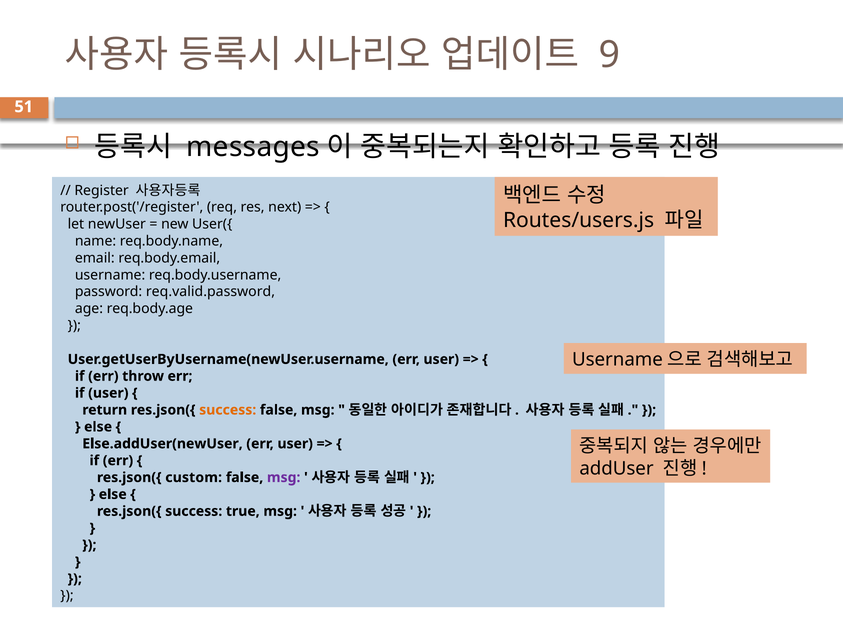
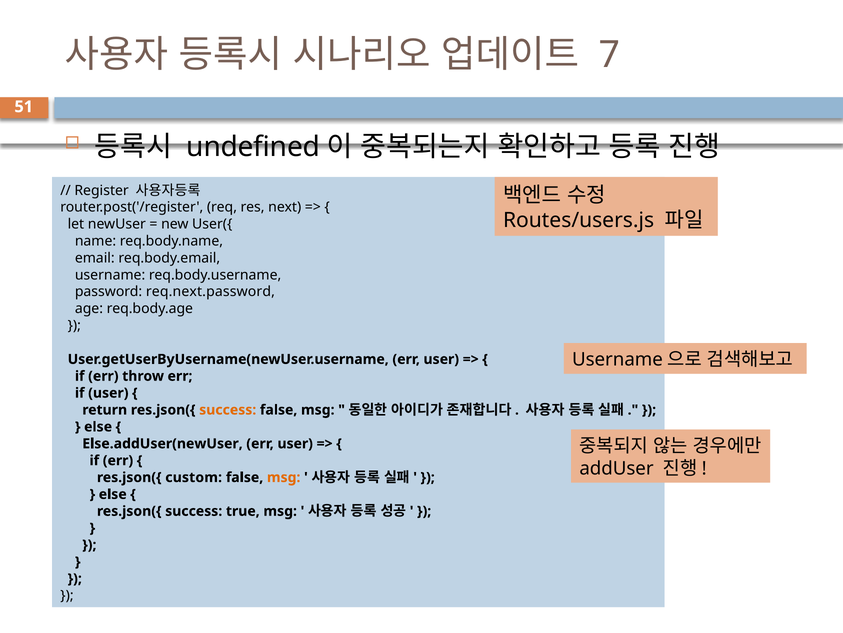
9: 9 -> 7 (610, 55)
messages: messages -> undefined (253, 147)
req.valid.password: req.valid.password -> req.next.password (210, 291)
msg colour: purple -> orange (284, 477)
